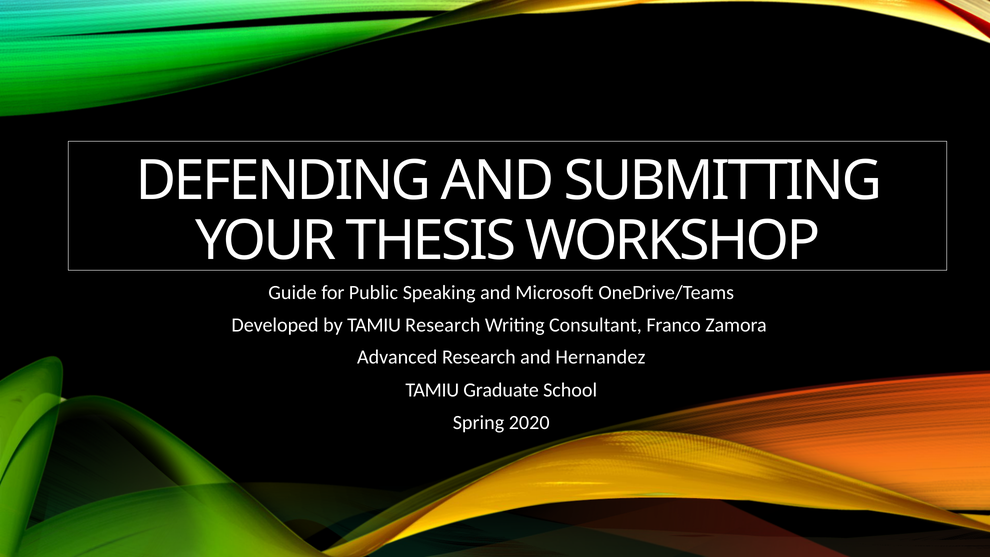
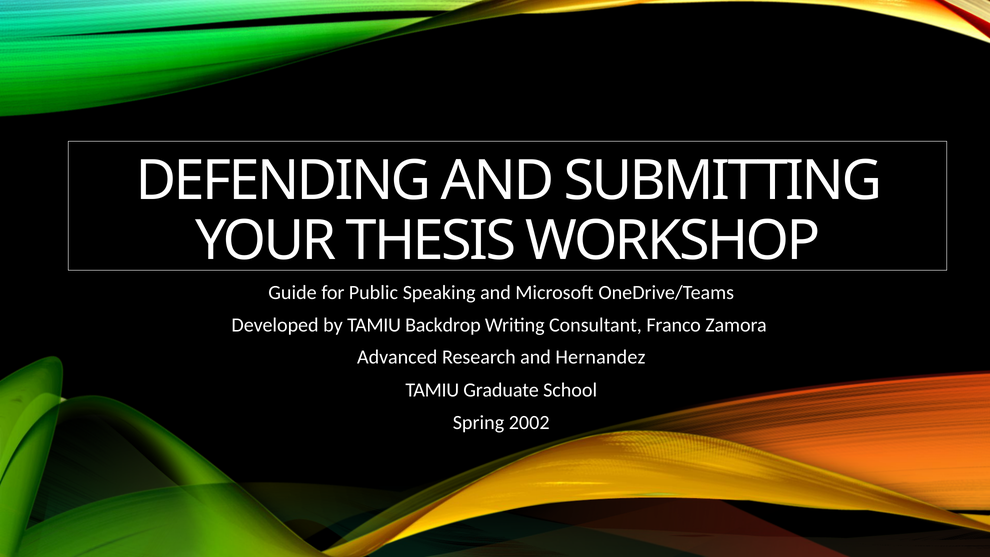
TAMIU Research: Research -> Backdrop (443, 325)
2020: 2020 -> 2002 (529, 423)
